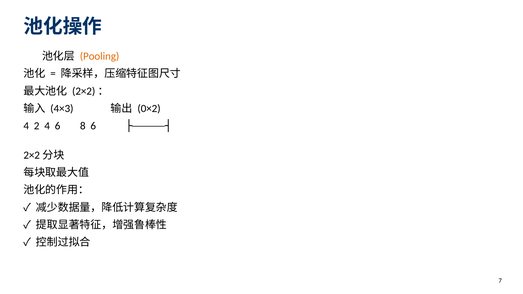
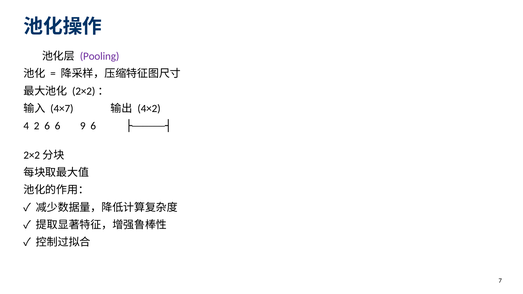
Pooling colour: orange -> purple (100, 56)
4×3: 4×3 -> 4×7 (62, 109)
0×2: 0×2 -> 4×2 (149, 109)
2 4: 4 -> 6 (47, 126)
8: 8 -> 9 (83, 126)
